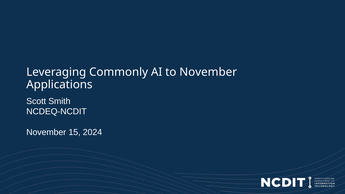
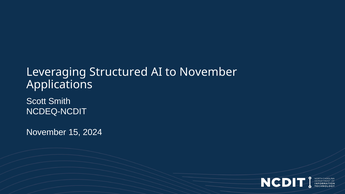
Commonly: Commonly -> Structured (119, 72)
